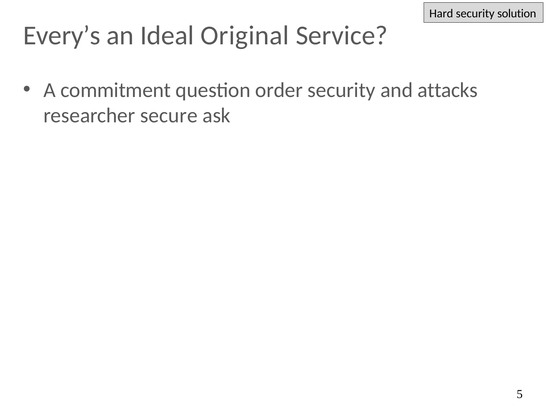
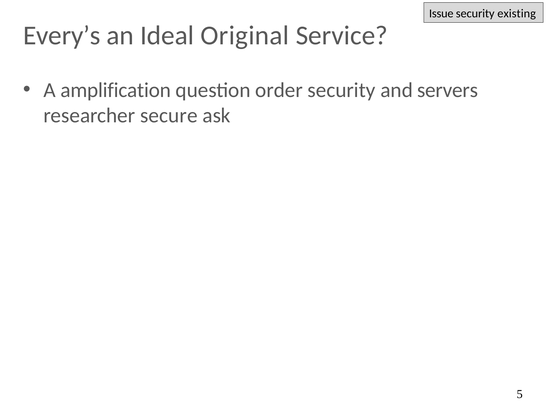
Hard: Hard -> Issue (441, 13)
solution: solution -> existing (517, 13)
commitment: commitment -> amplification (116, 90)
attacks: attacks -> servers (448, 90)
